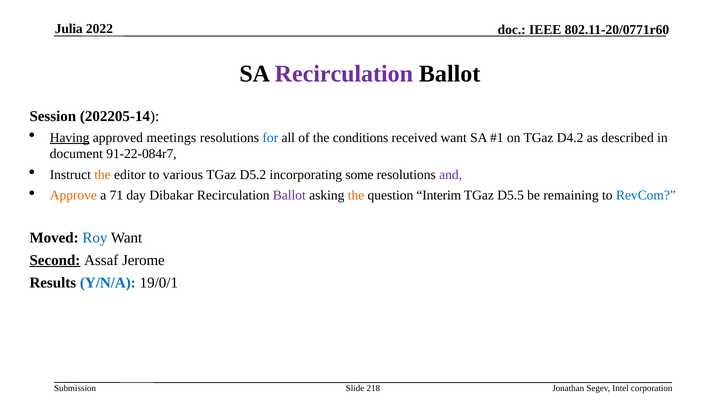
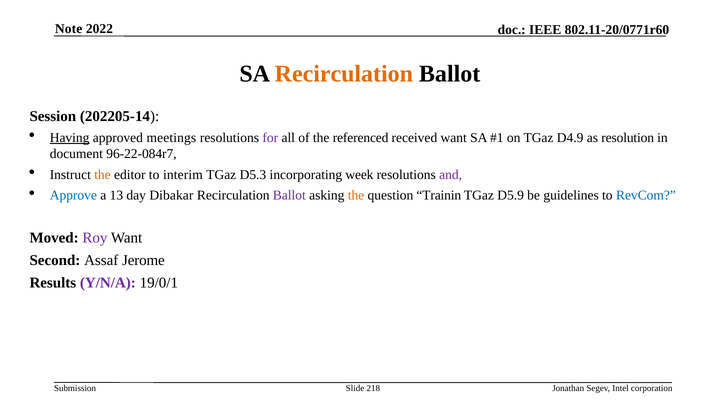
Julia: Julia -> Note (69, 29)
Recirculation colour: purple -> orange (344, 74)
for colour: blue -> purple (270, 138)
conditions: conditions -> referenced (361, 138)
D4.2: D4.2 -> D4.9 (570, 138)
described: described -> resolution (628, 138)
91-22-084r7: 91-22-084r7 -> 96-22-084r7 (141, 154)
various: various -> interim (183, 175)
D5.2: D5.2 -> D5.3 (253, 175)
some: some -> week (359, 175)
Approve colour: orange -> blue (73, 195)
71: 71 -> 13 (116, 195)
Interim: Interim -> Trainin (439, 195)
D5.5: D5.5 -> D5.9 (511, 195)
remaining: remaining -> guidelines (571, 195)
Roy colour: blue -> purple (95, 238)
Second underline: present -> none (55, 260)
Y/N/A colour: blue -> purple (108, 283)
